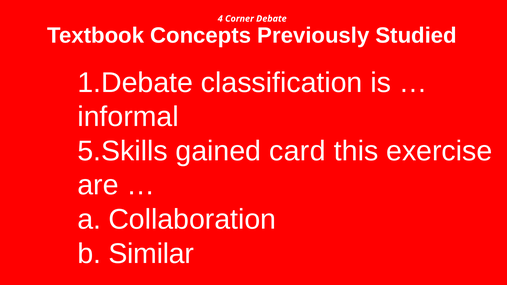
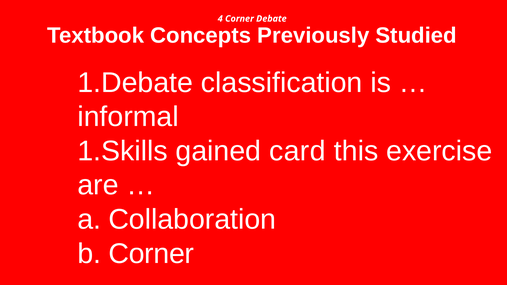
5.Skills: 5.Skills -> 1.Skills (123, 151)
Similar: Similar -> Corner (151, 254)
